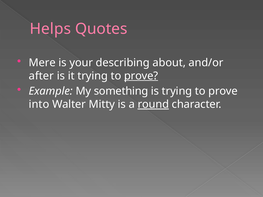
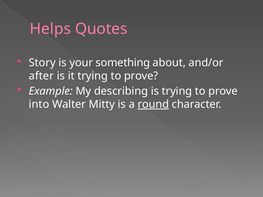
Mere: Mere -> Story (42, 63)
describing: describing -> something (123, 63)
prove underline: present -> none (141, 76)
something: something -> describing (121, 91)
